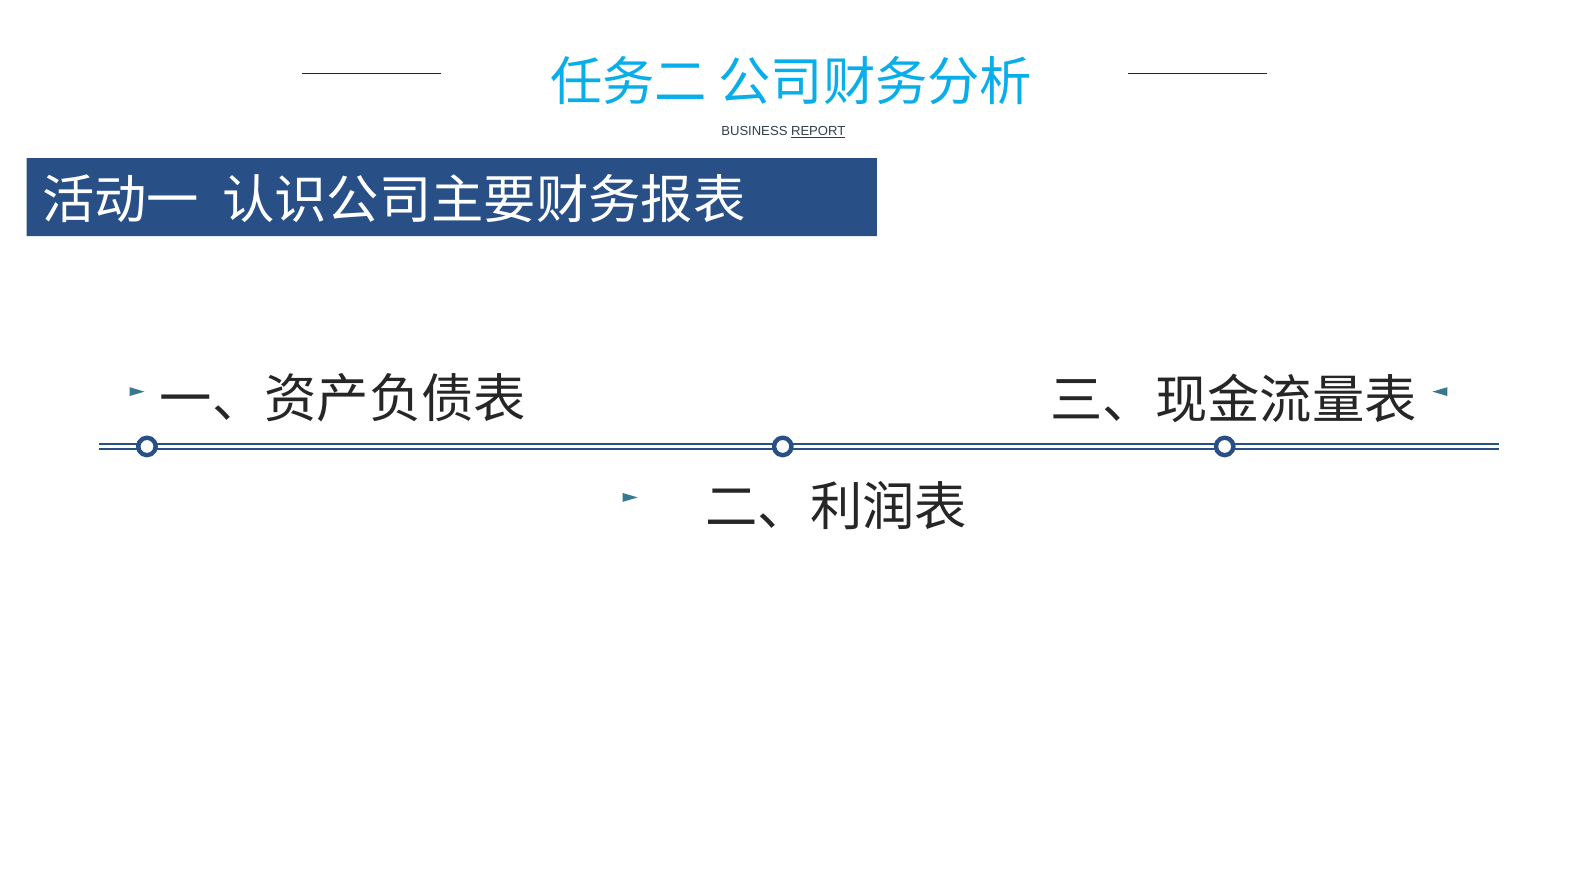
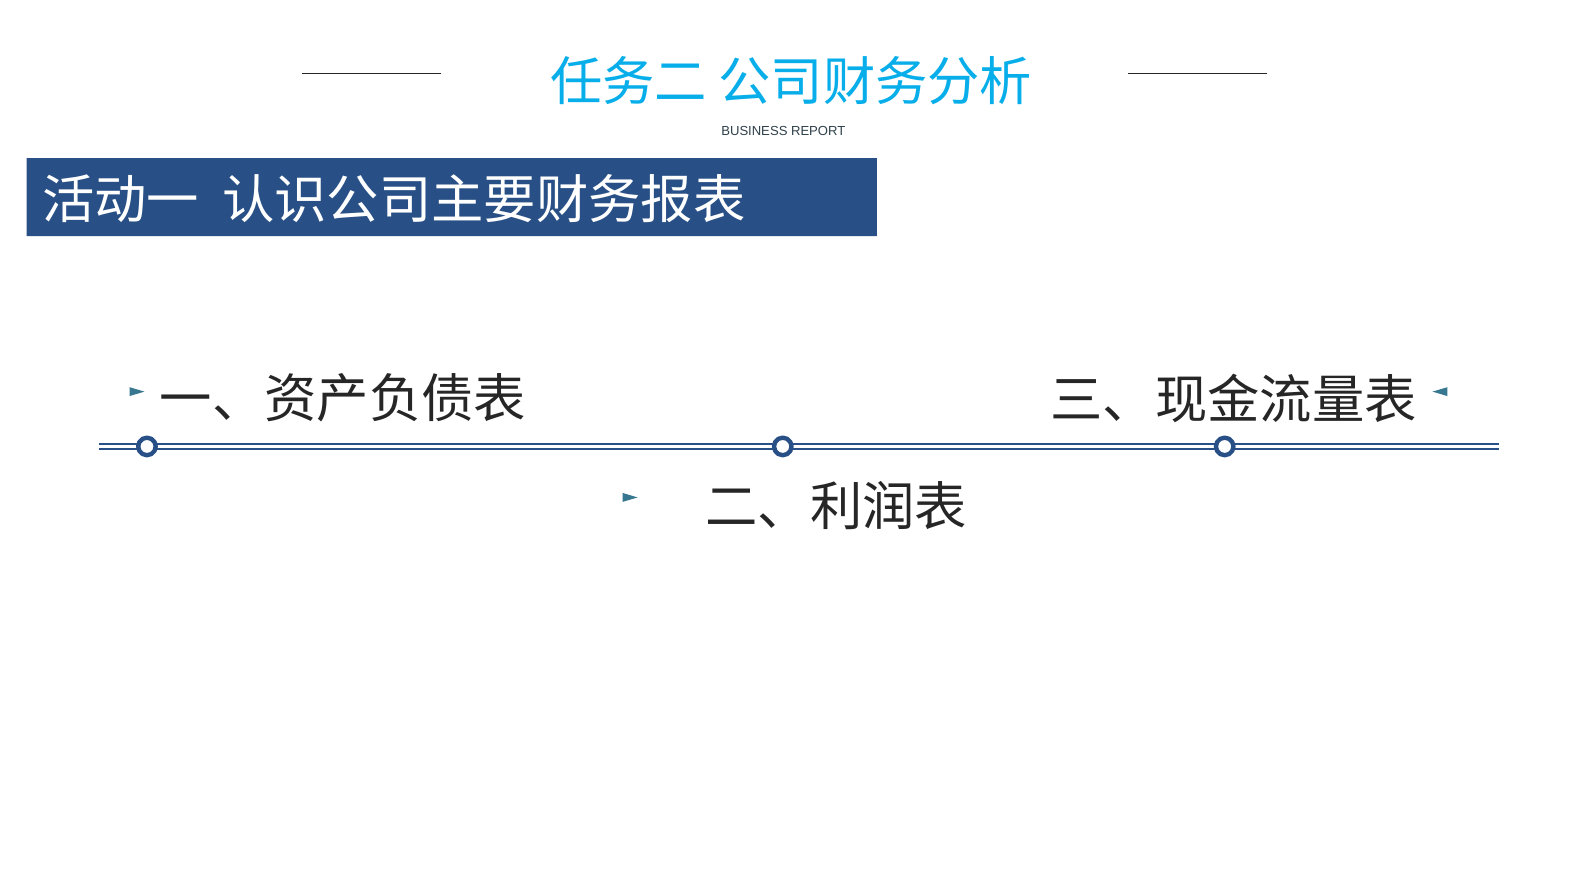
REPORT underline: present -> none (818, 131)
